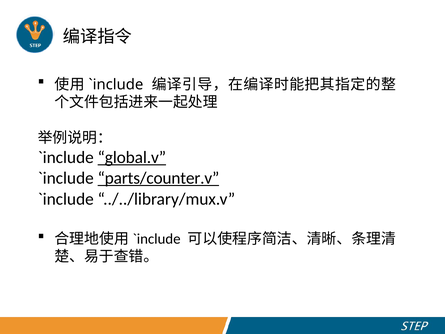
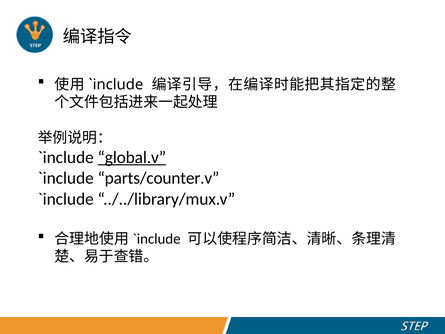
parts/counter.v underline: present -> none (158, 178)
